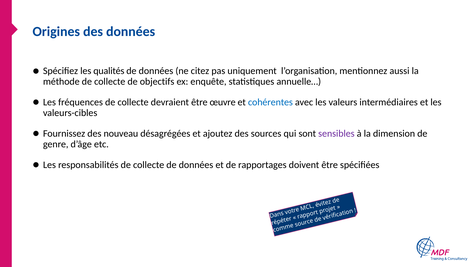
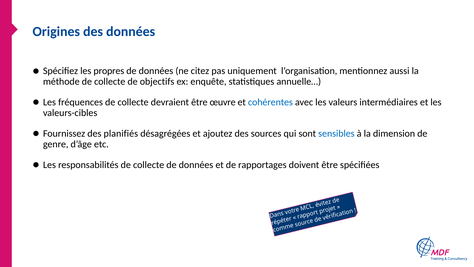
qualités: qualités -> propres (109, 71)
nouveau: nouveau -> planifiés (121, 133)
sensibles colour: purple -> blue (336, 133)
